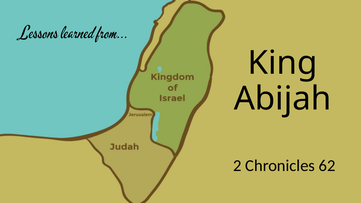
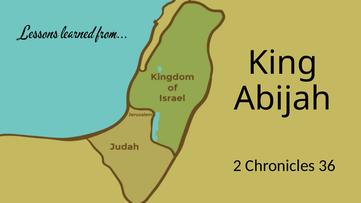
62: 62 -> 36 (327, 166)
